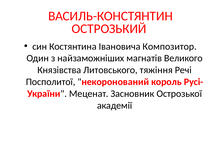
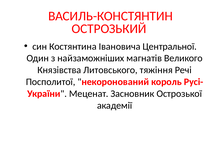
Композитор: Композитор -> Центральної (170, 46)
